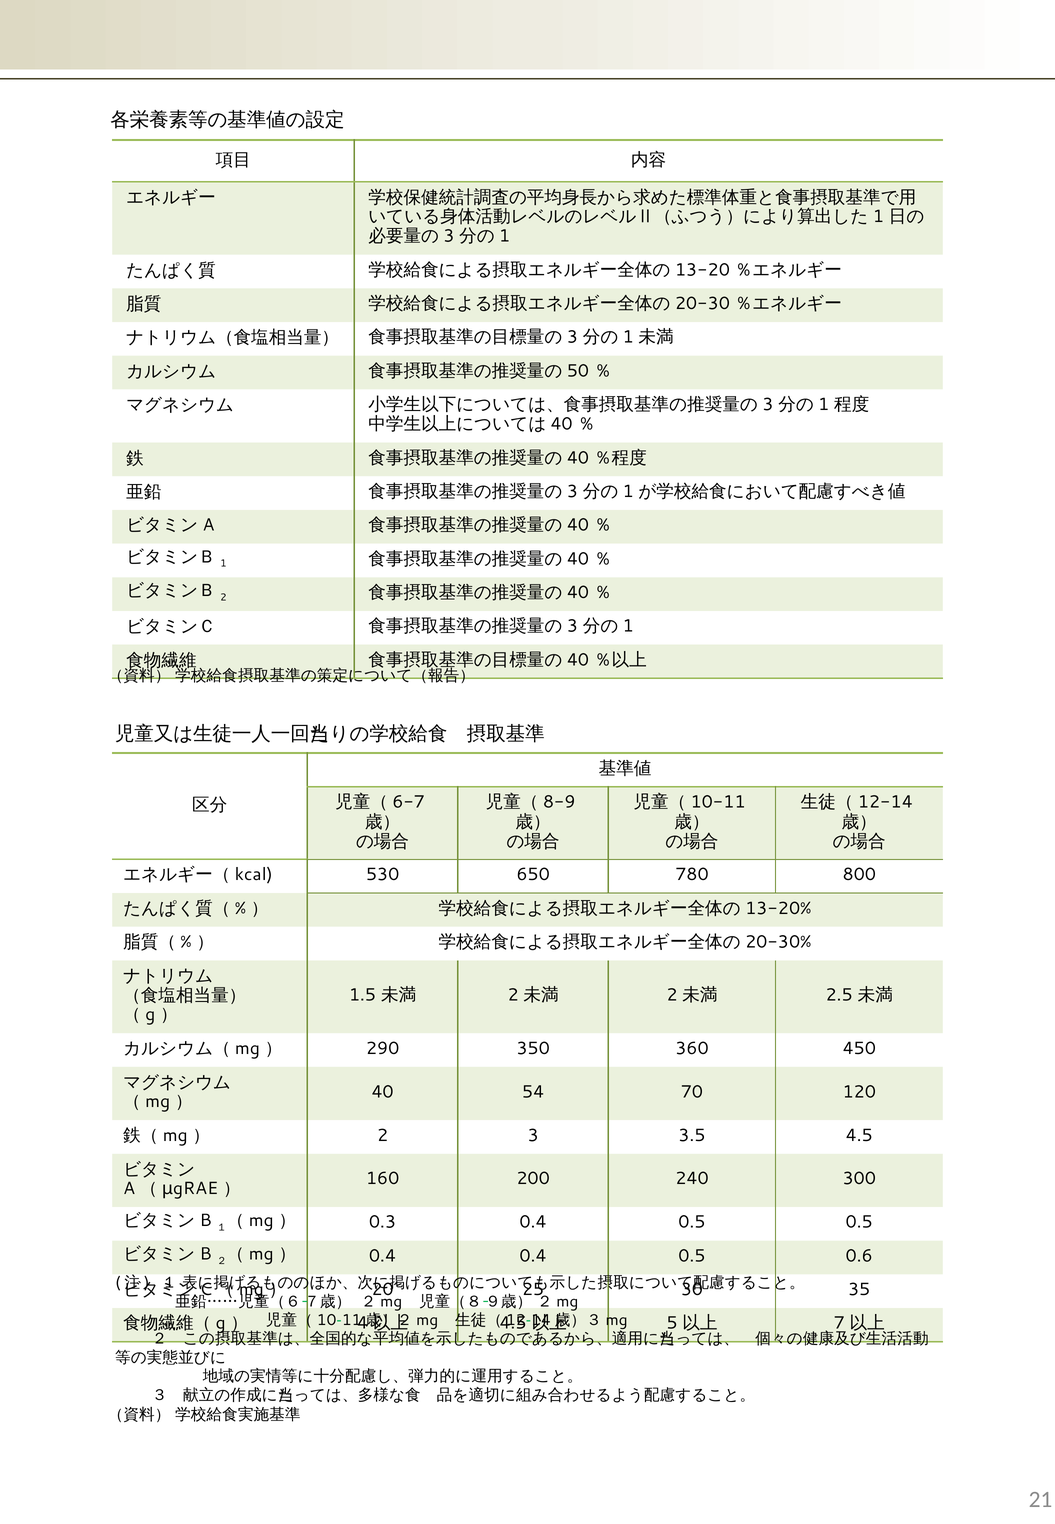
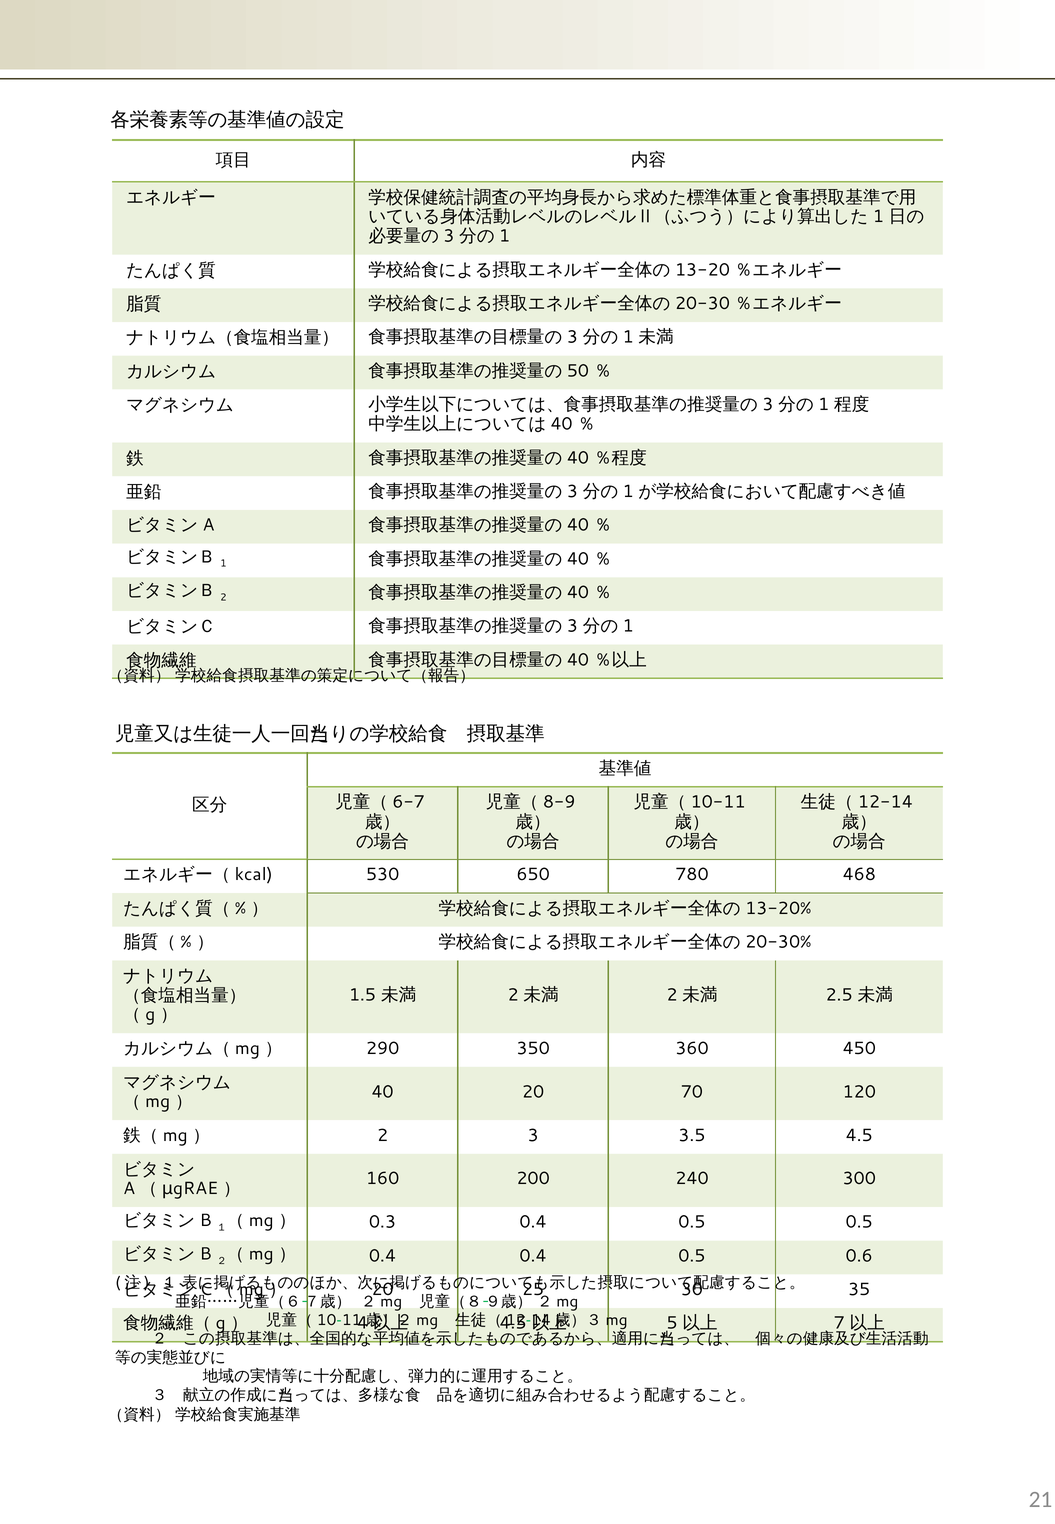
800: 800 -> 468 (859, 874)
40 54: 54 -> 20 (533, 1092)
